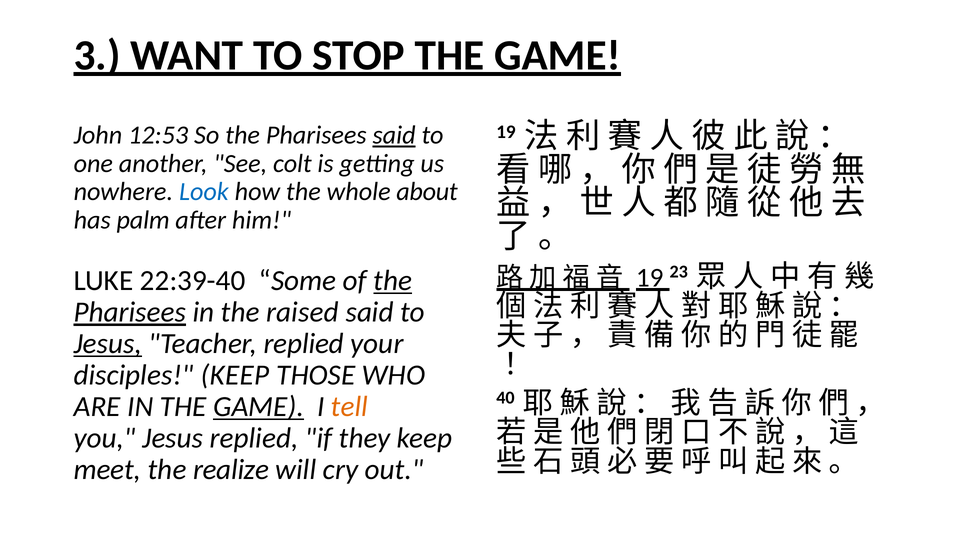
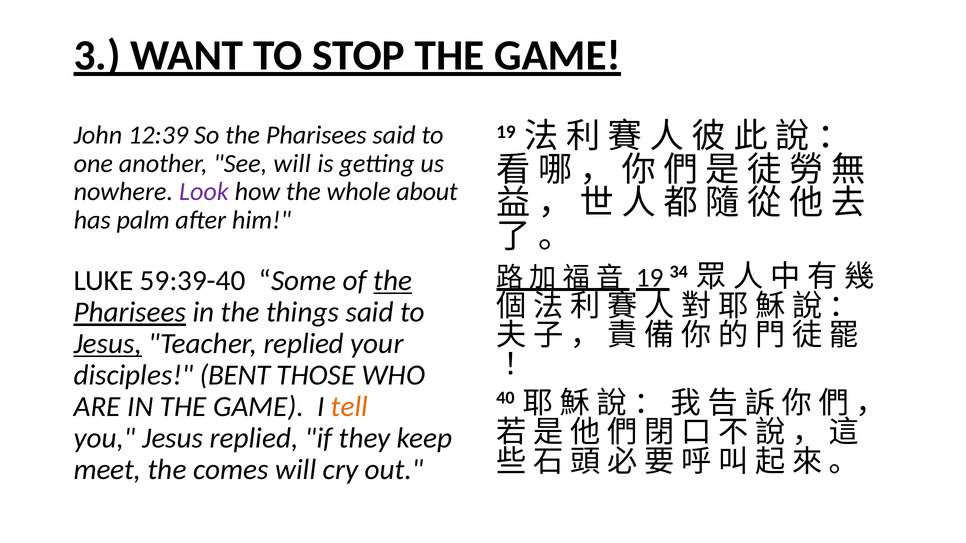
12:53: 12:53 -> 12:39 (158, 135)
said underline: present -> none (394, 135)
See colt: colt -> will (292, 164)
Look colour: blue -> purple (204, 192)
23: 23 -> 34 (679, 272)
22:39-40: 22:39-40 -> 59:39-40 (193, 281)
raised: raised -> things (303, 313)
disciples KEEP: KEEP -> BENT (235, 376)
GAME underline: present -> none (259, 407)
realize: realize -> comes (231, 470)
